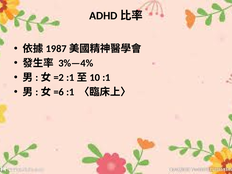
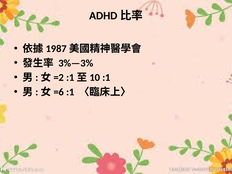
3%—4%: 3%—4% -> 3%—3% (76, 63)
